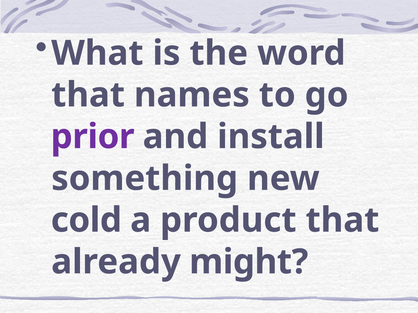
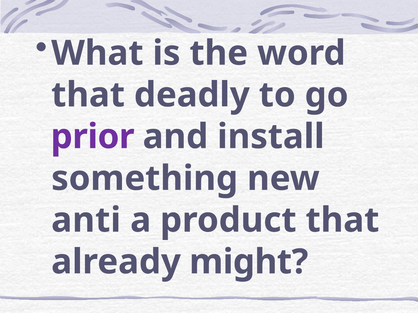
names: names -> deadly (192, 95)
cold: cold -> anti (86, 220)
